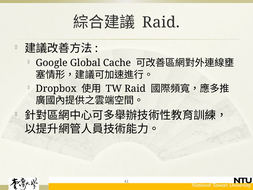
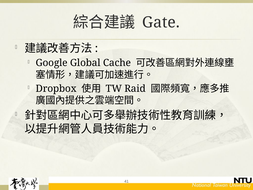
Raid: Raid -> Gate (161, 22)
